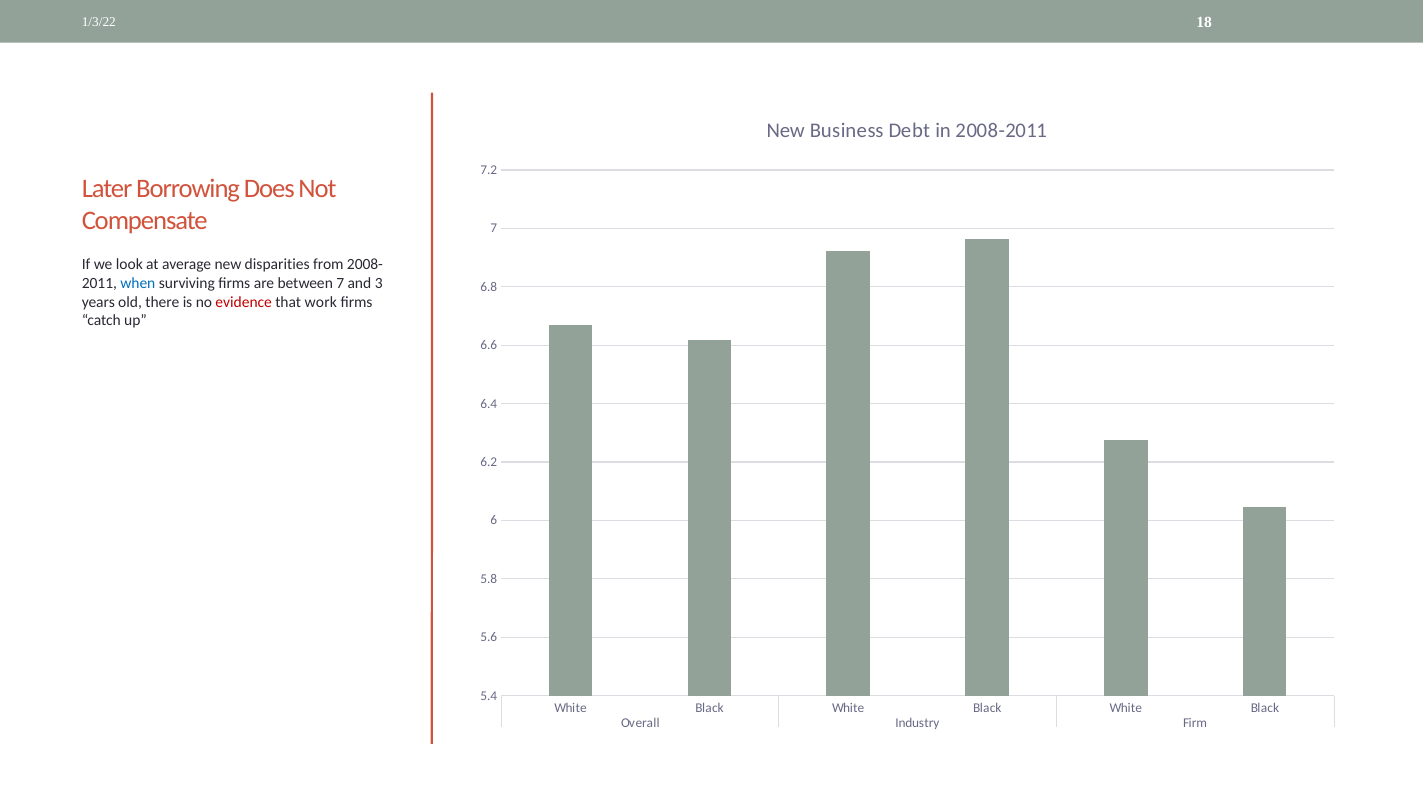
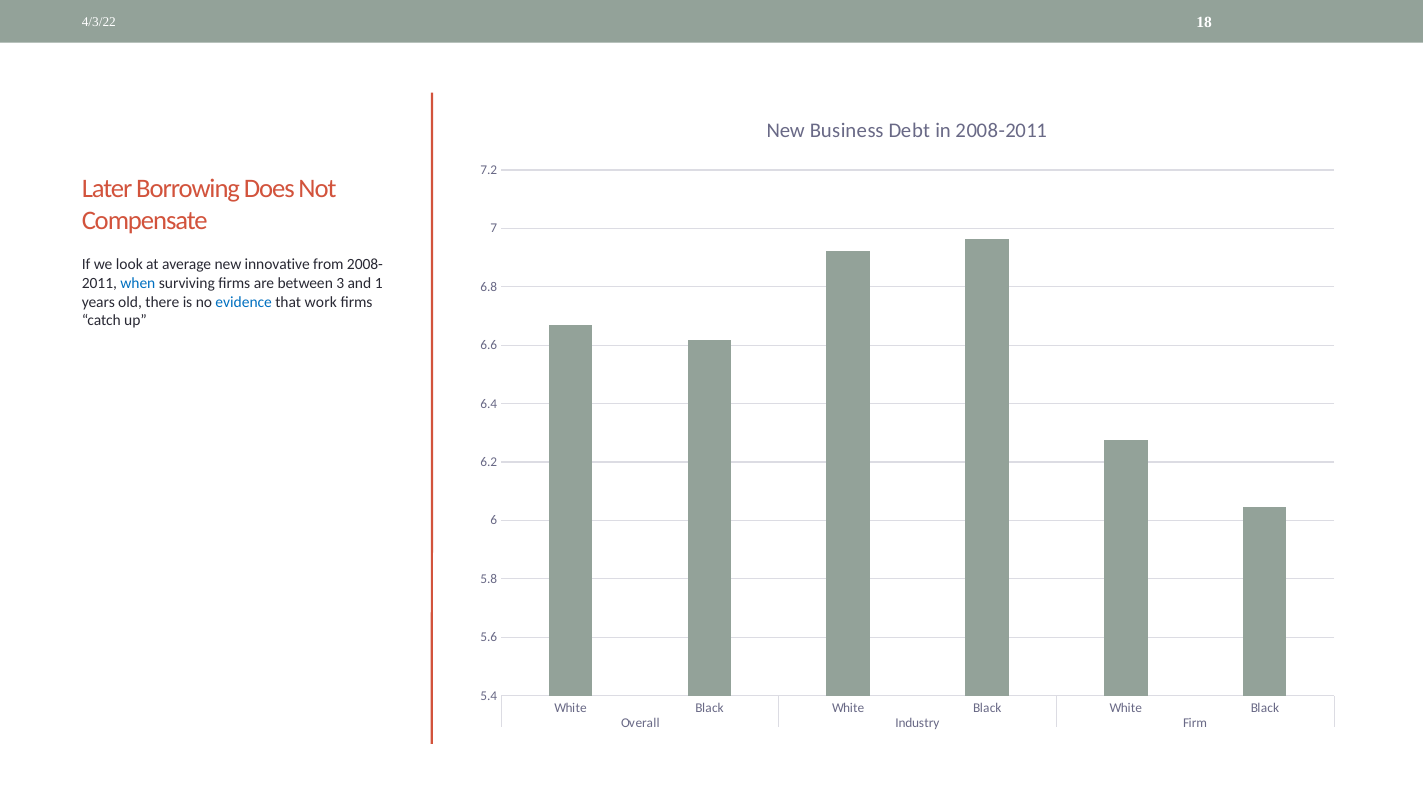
1/3/22: 1/3/22 -> 4/3/22 (99, 22)
disparities: disparities -> innovative (277, 264)
between 7: 7 -> 3 (340, 283)
3: 3 -> 1 (379, 283)
evidence colour: red -> blue (244, 302)
